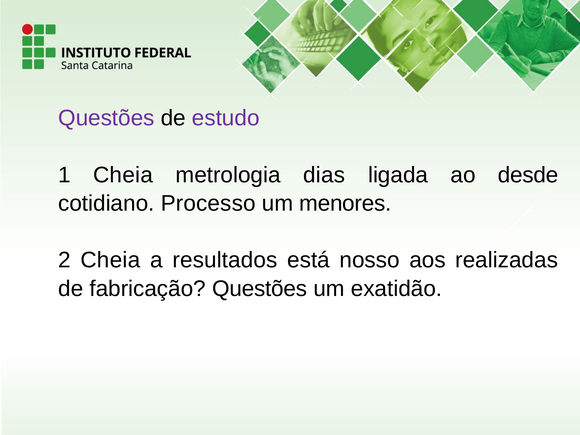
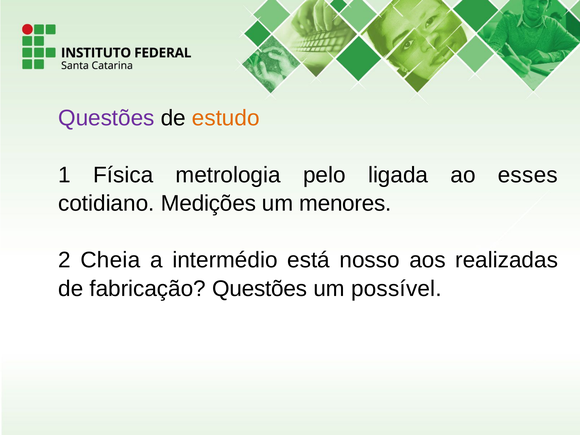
estudo colour: purple -> orange (226, 118)
1 Cheia: Cheia -> Física (123, 175)
dias: dias -> pelo (324, 175)
desde: desde -> esses (528, 175)
Processo: Processo -> Medições (208, 203)
resultados: resultados -> intermédio (225, 260)
exatidão: exatidão -> possível (396, 289)
